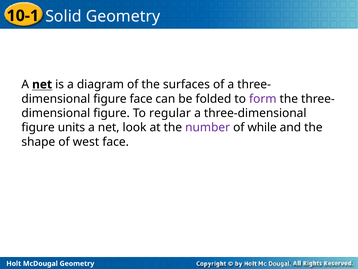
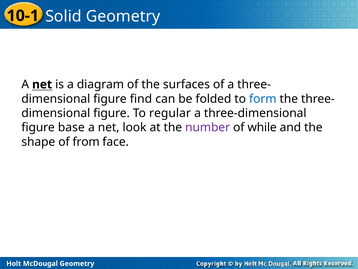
figure face: face -> find (141, 99)
form colour: purple -> blue (263, 99)
units: units -> base (71, 127)
west: west -> from (86, 142)
